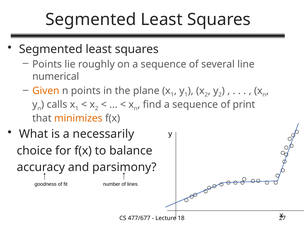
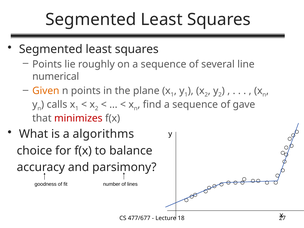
print: print -> gave (244, 105)
minimizes colour: orange -> red (78, 118)
necessarily: necessarily -> algorithms (103, 134)
